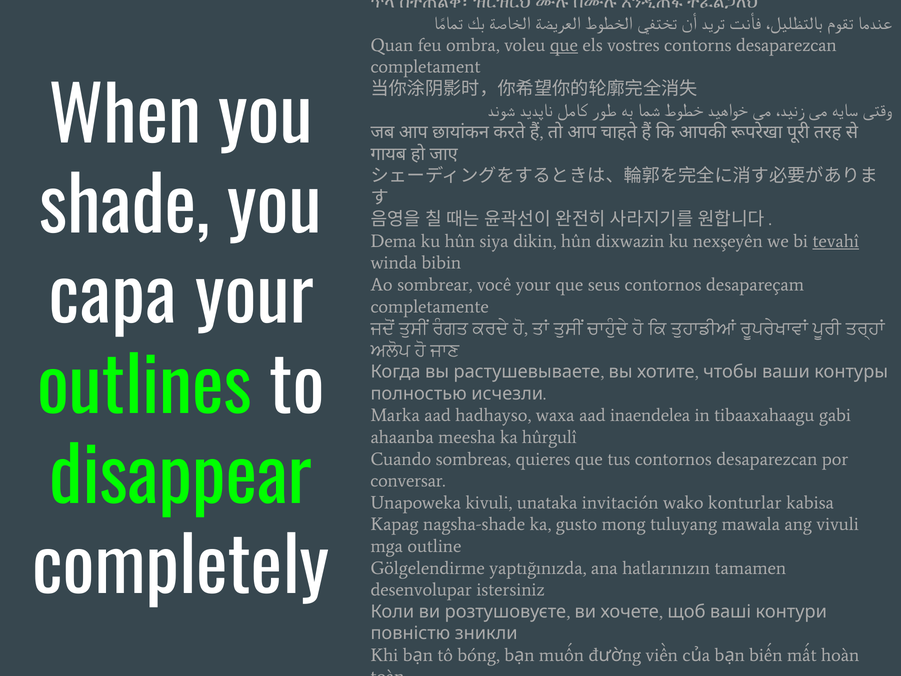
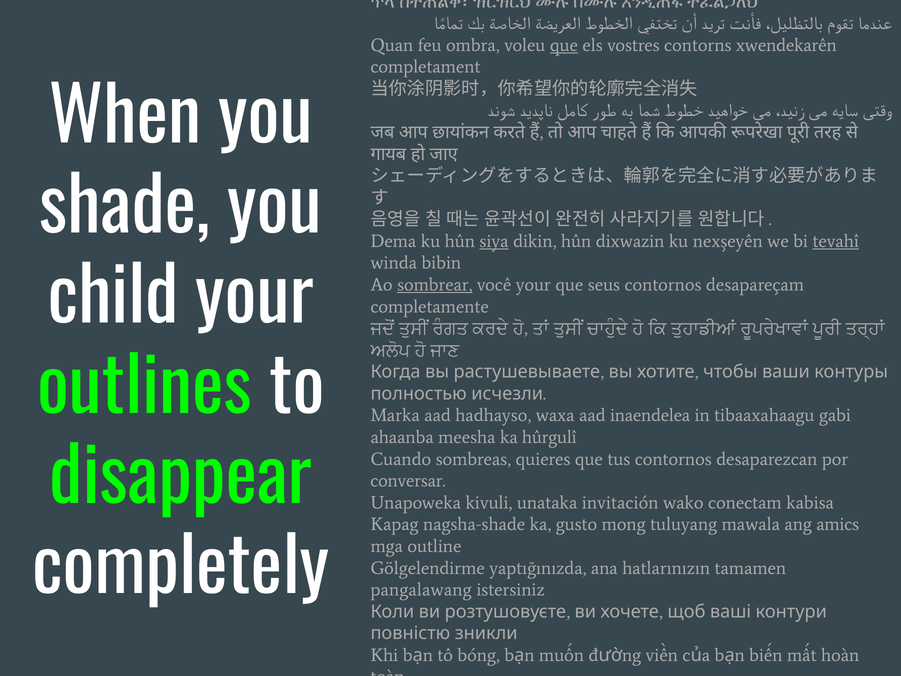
contorns desaparezcan: desaparezcan -> xwendekarên (786, 45)
siya underline: none -> present (494, 241)
capa: capa -> child (113, 298)
sombrear underline: none -> present (435, 285)
konturlar: konturlar -> conectam (745, 502)
vivuli: vivuli -> amics (838, 524)
desenvolupar: desenvolupar -> pangalawang (421, 590)
